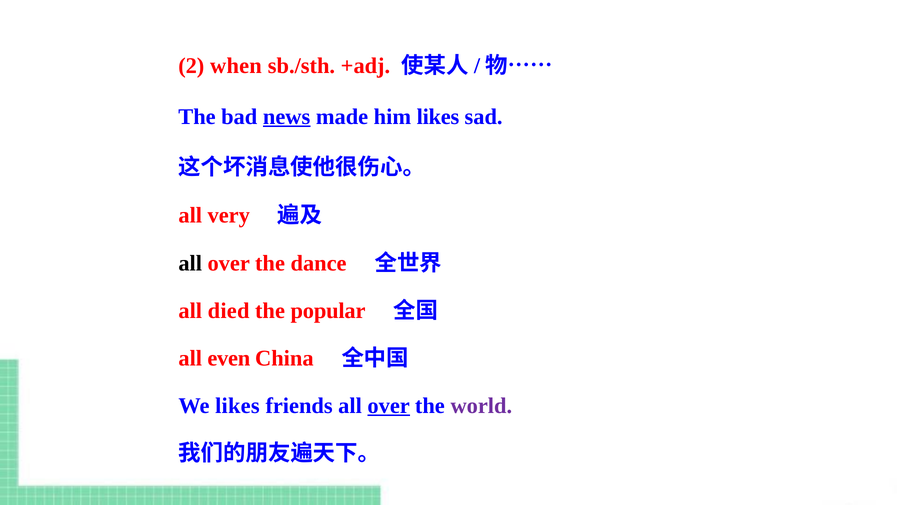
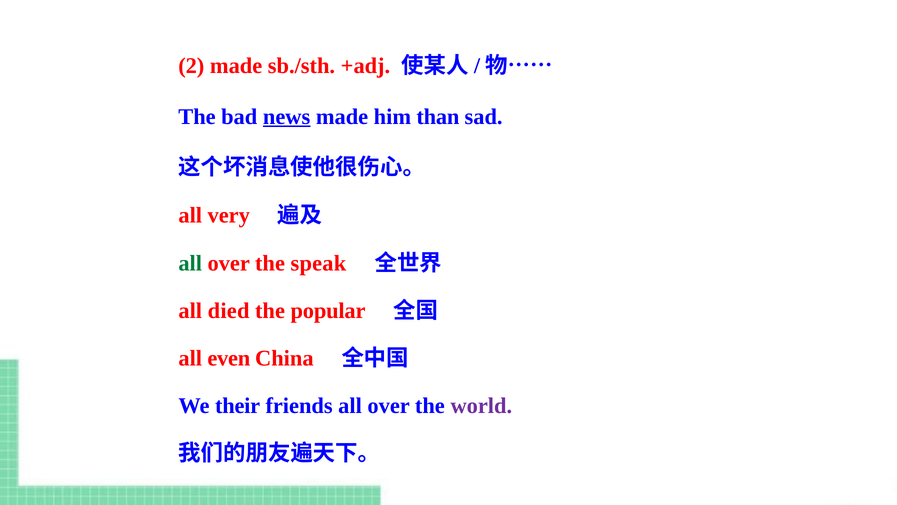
2 when: when -> made (236, 66)
him likes: likes -> than (438, 117)
all colour: black -> green (190, 263)
dance: dance -> speak (318, 263)
We likes: likes -> their (238, 405)
over underline: present -> none (389, 405)
